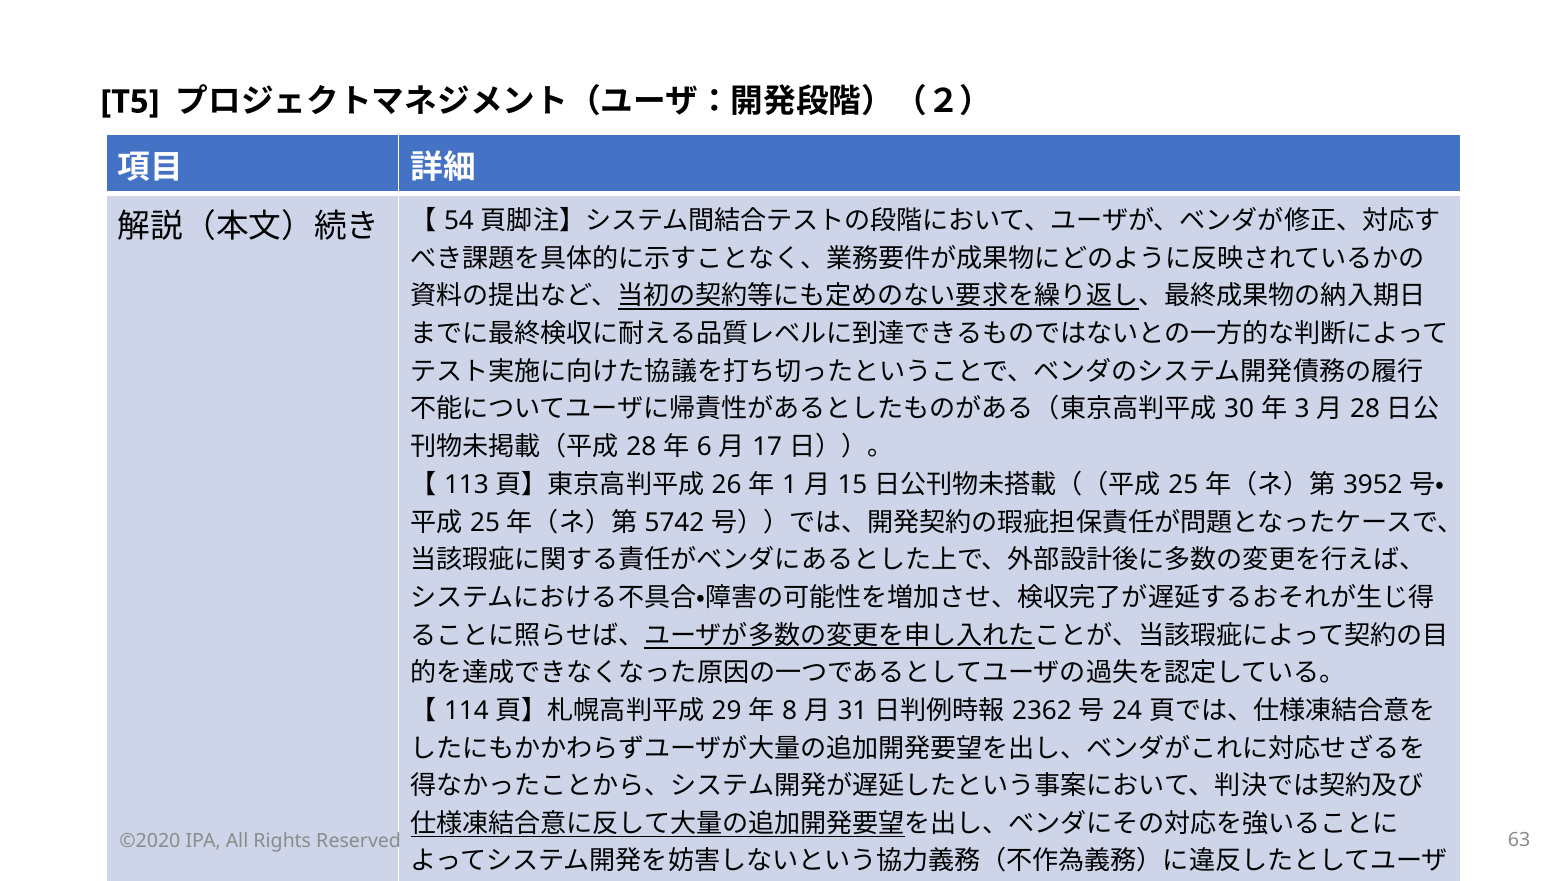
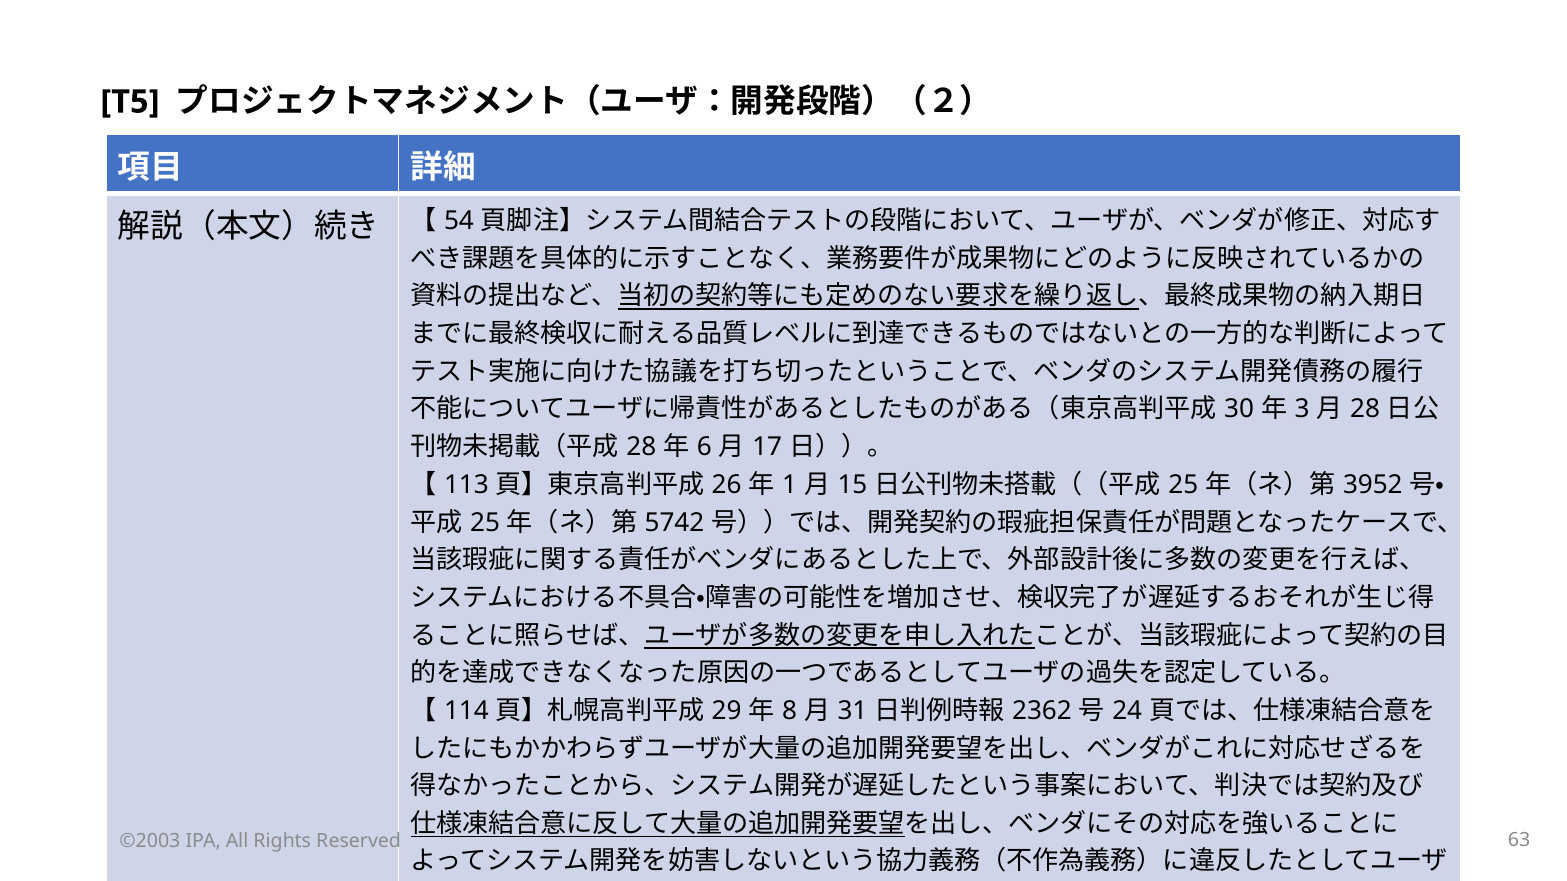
©2020: ©2020 -> ©2003 (150, 842)
